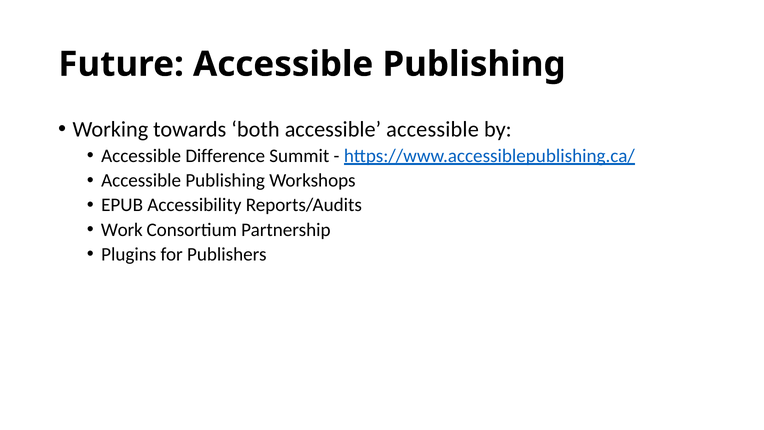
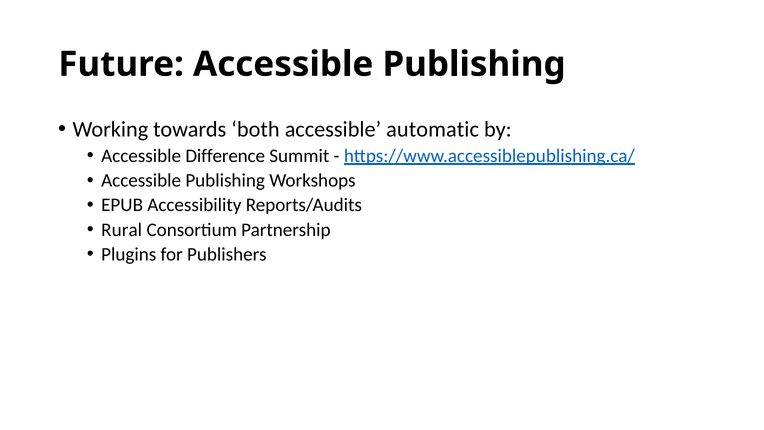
accessible accessible: accessible -> automatic (433, 129)
Work: Work -> Rural (122, 230)
